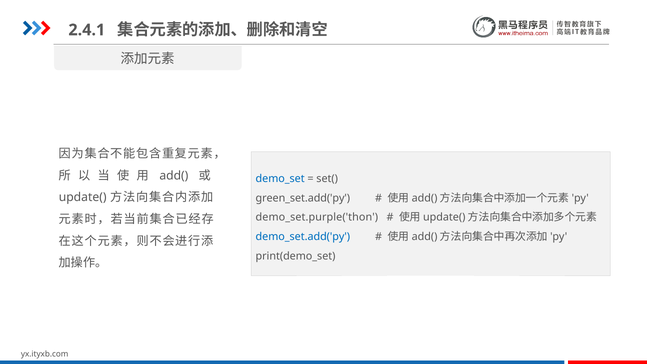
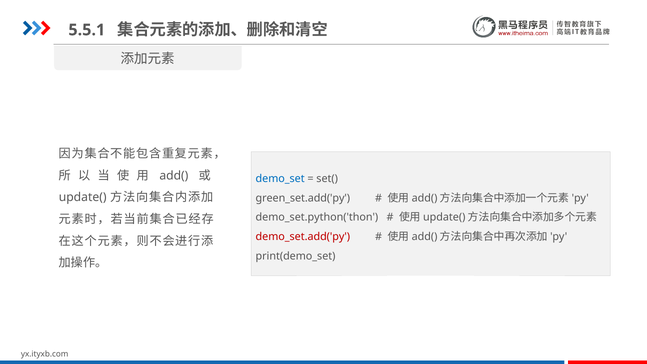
2.4.1: 2.4.1 -> 5.5.1 (87, 30)
demo_set.purple('thon: demo_set.purple('thon -> demo_set.python('thon (317, 217)
demo_set.add('py colour: blue -> red (303, 237)
